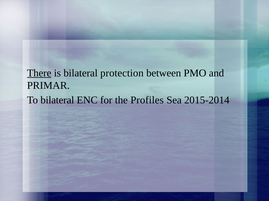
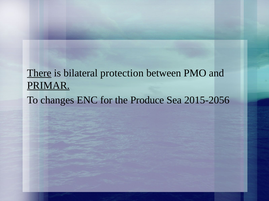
PRIMAR underline: none -> present (48, 86)
To bilateral: bilateral -> changes (57, 100)
Profiles: Profiles -> Produce (147, 100)
2015-2014: 2015-2014 -> 2015-2056 (207, 100)
